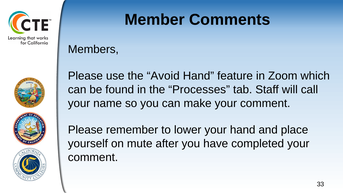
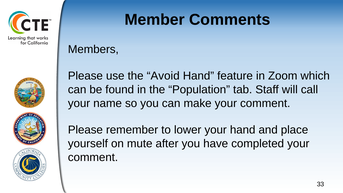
Processes: Processes -> Population (199, 90)
